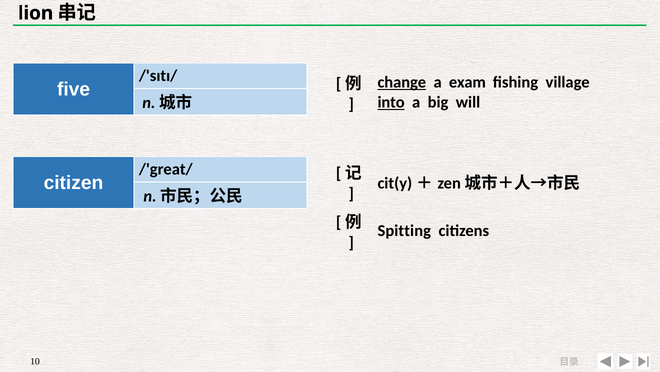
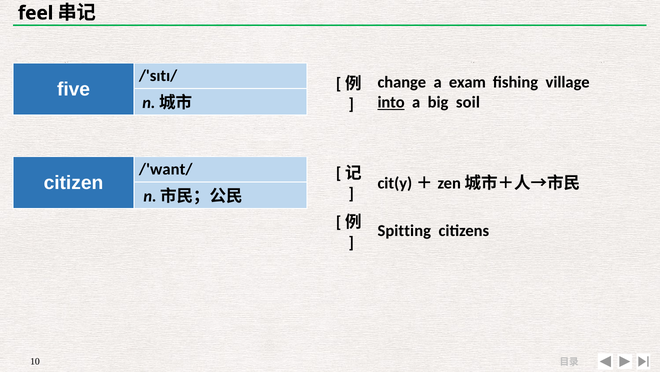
lion: lion -> feel (36, 13)
change underline: present -> none (402, 82)
will: will -> soil (468, 102)
/'great/: /'great/ -> /'want/ (166, 169)
